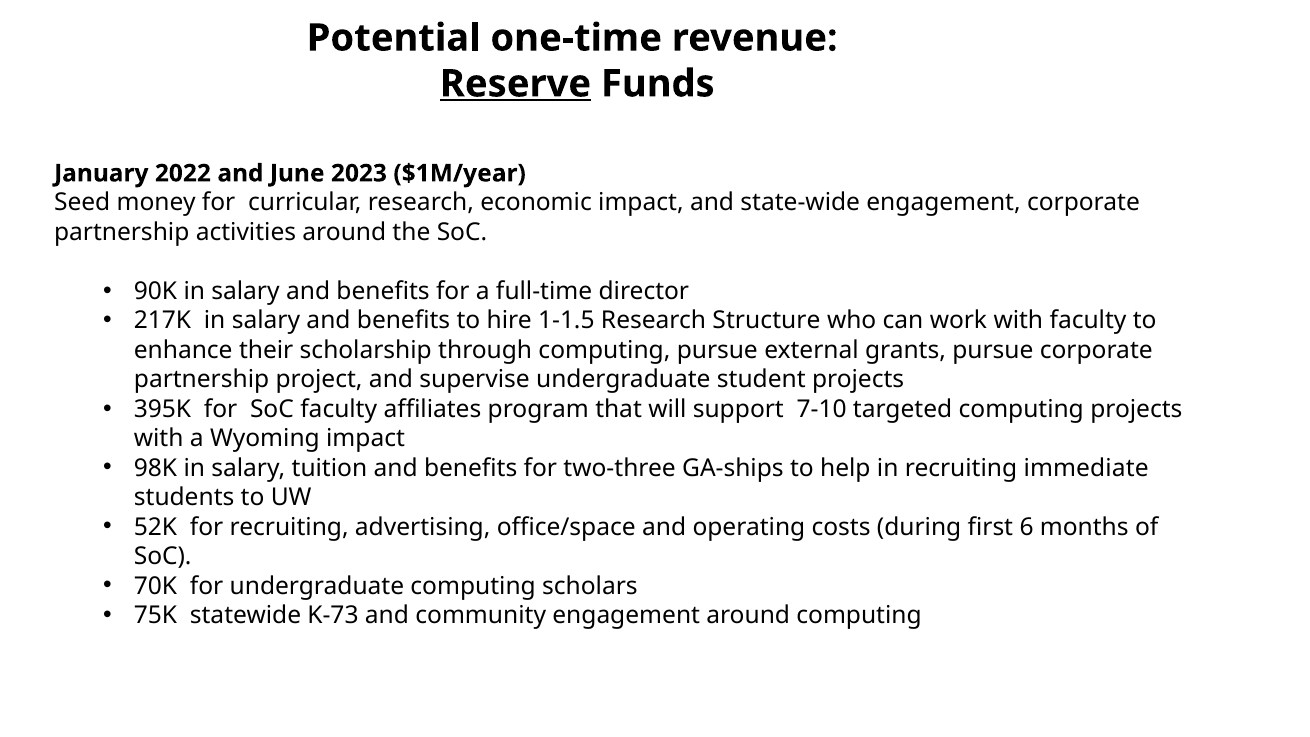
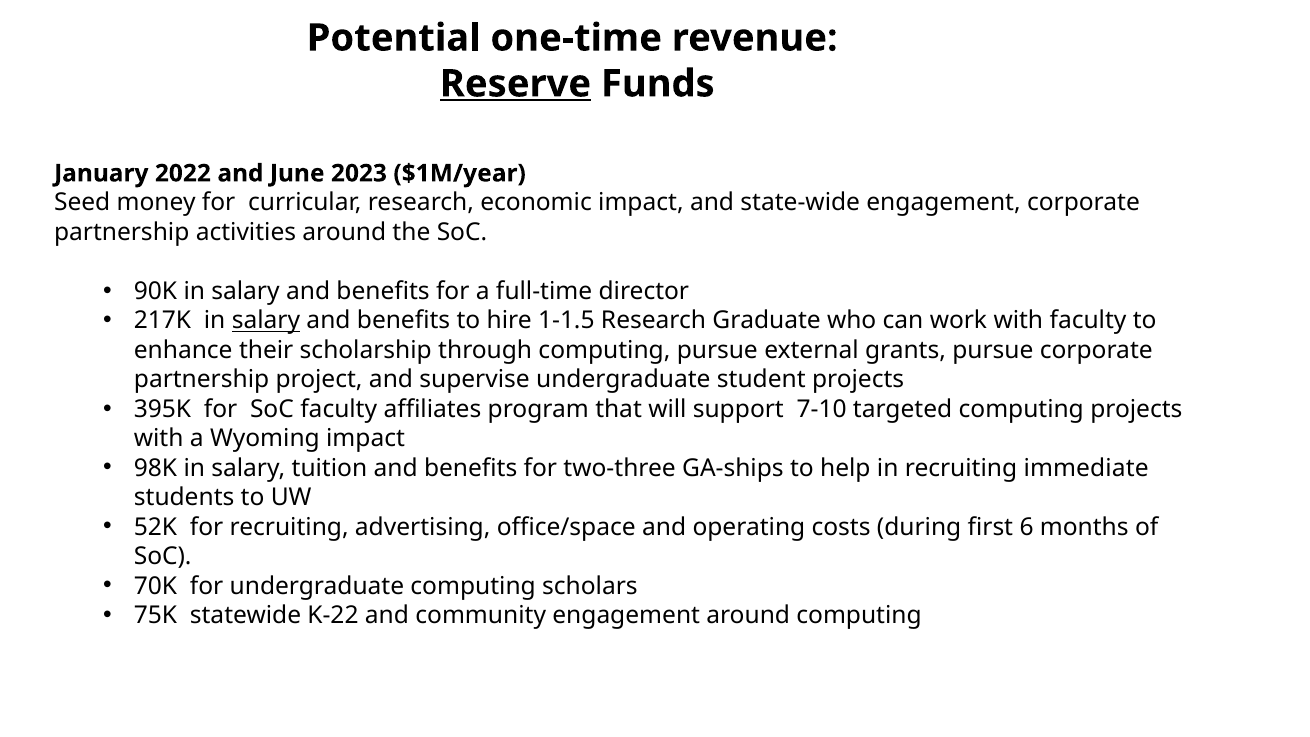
salary underline: none -> present (266, 321)
Structure: Structure -> Graduate (767, 321)
K-73: K-73 -> K-22 (333, 615)
